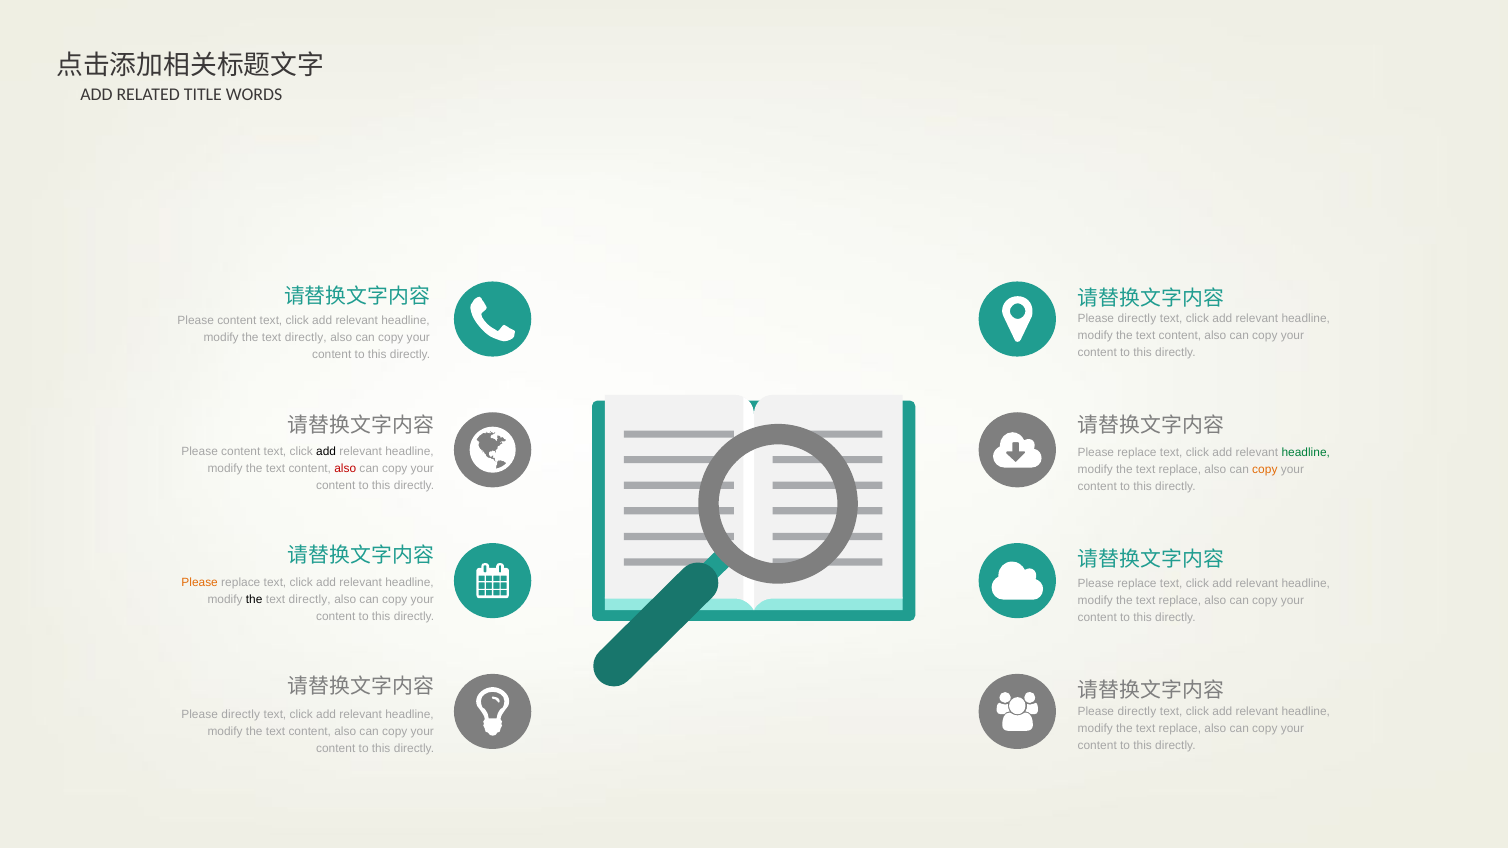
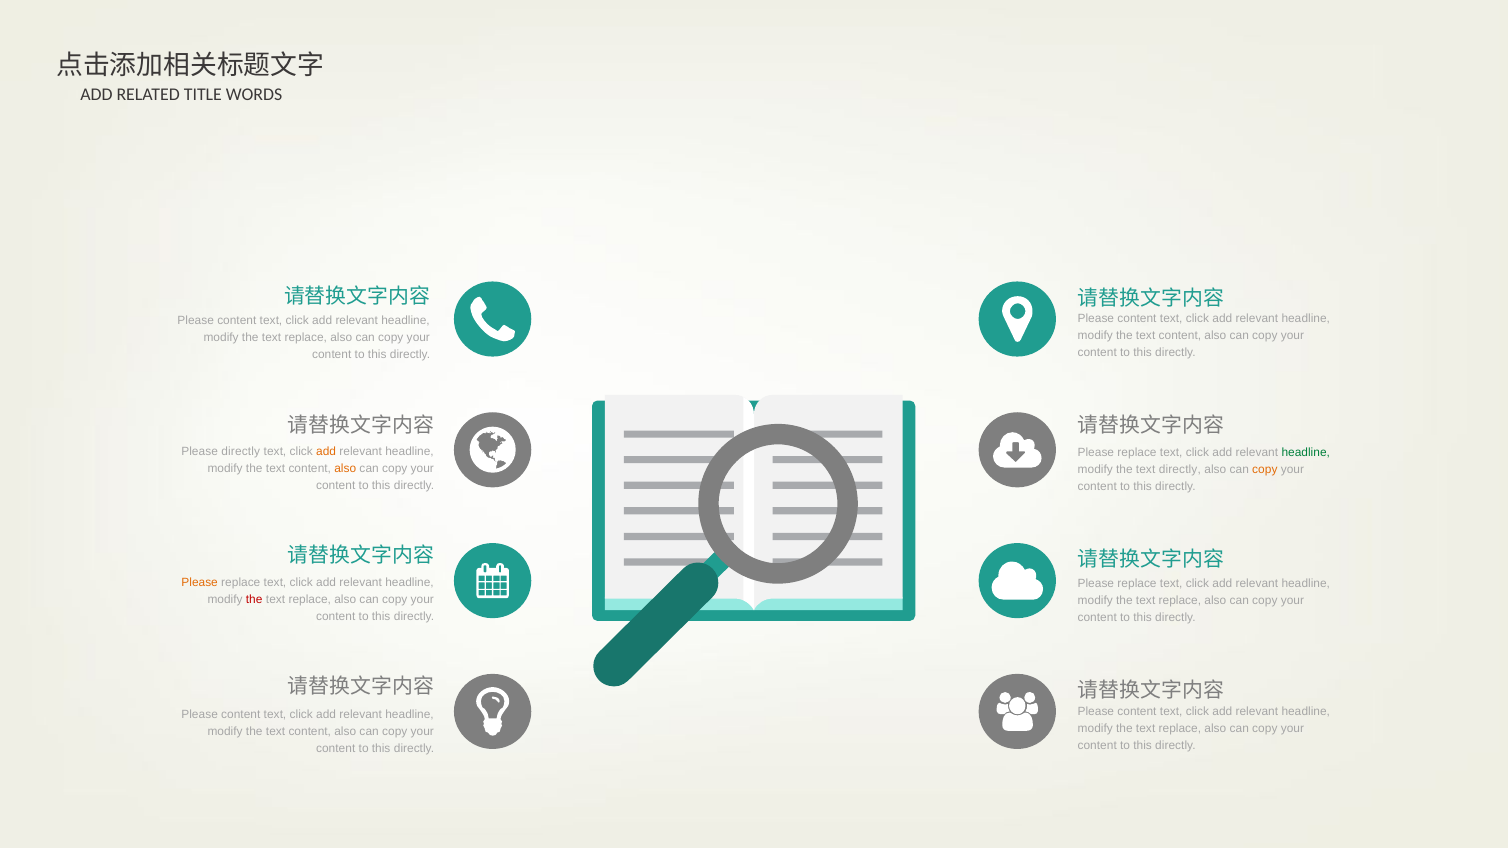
directly: directly -> content (1137, 319)
directly: directly -> replace (306, 338)
content: content -> directly (241, 451)
add colour: black -> orange (326, 451)
also colour: red -> orange (345, 468)
replace: replace -> directly (1180, 470)
the colour: black -> red (254, 600)
directly: directly -> replace (310, 600)
directly: directly -> content (1137, 711)
directly: directly -> content (241, 715)
